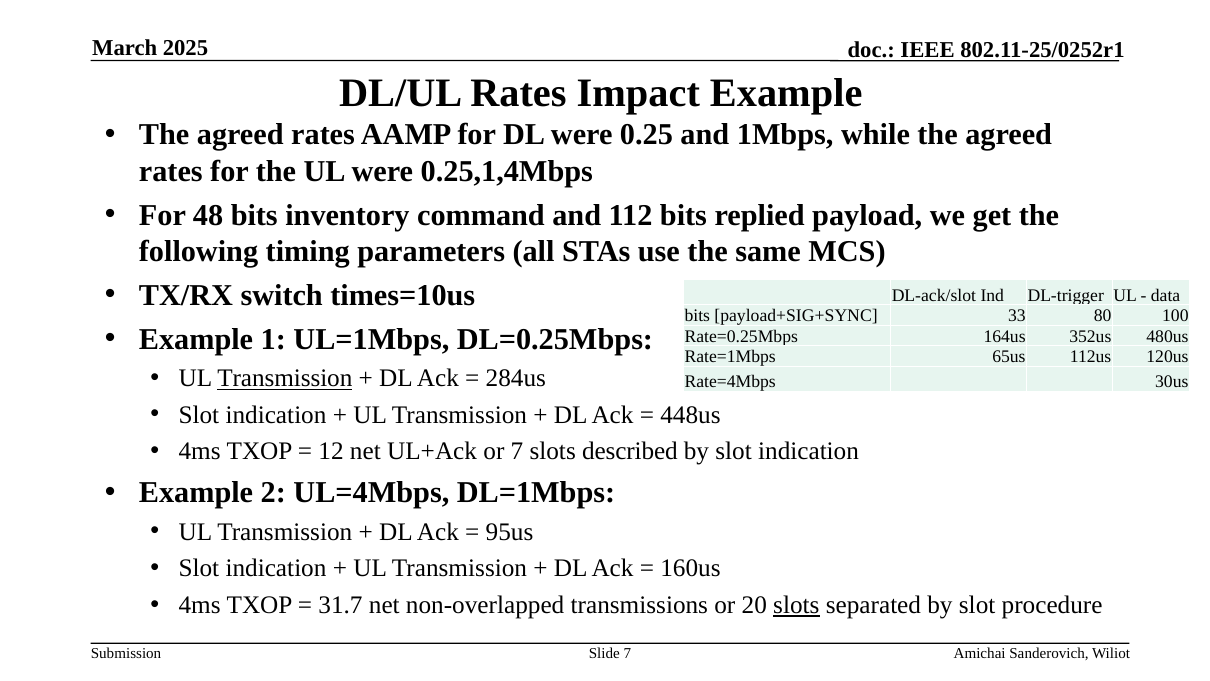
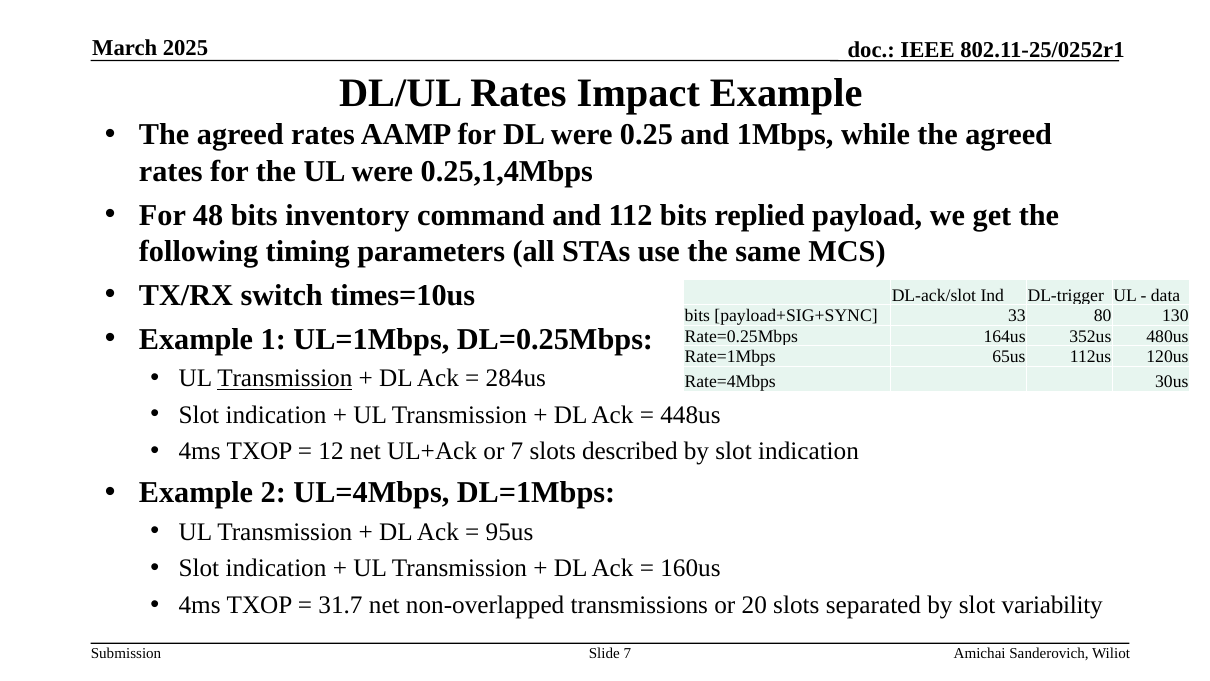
100: 100 -> 130 (1175, 316)
slots underline: present -> none (796, 605)
procedure: procedure -> variability (1052, 605)
